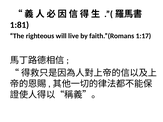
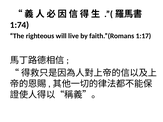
1:81: 1:81 -> 1:74 (19, 25)
